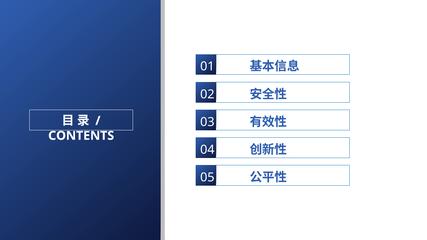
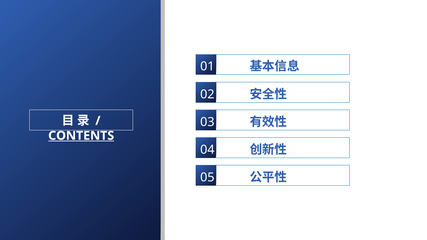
CONTENTS underline: none -> present (81, 136)
